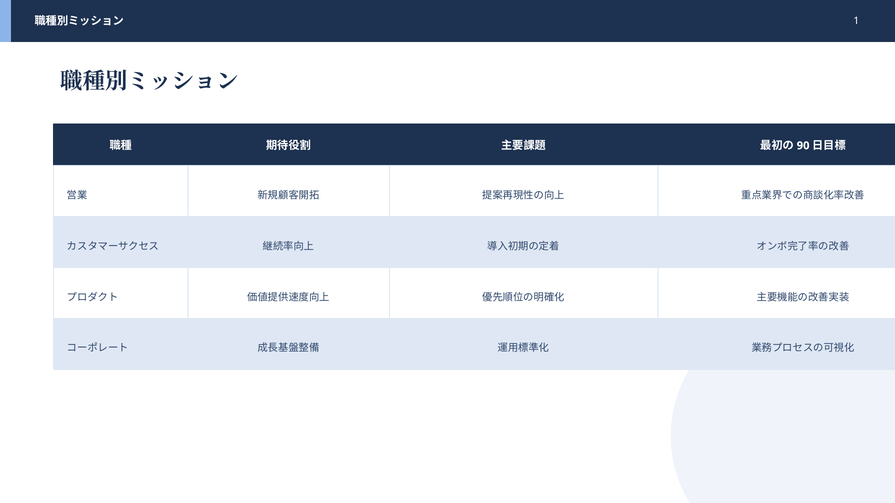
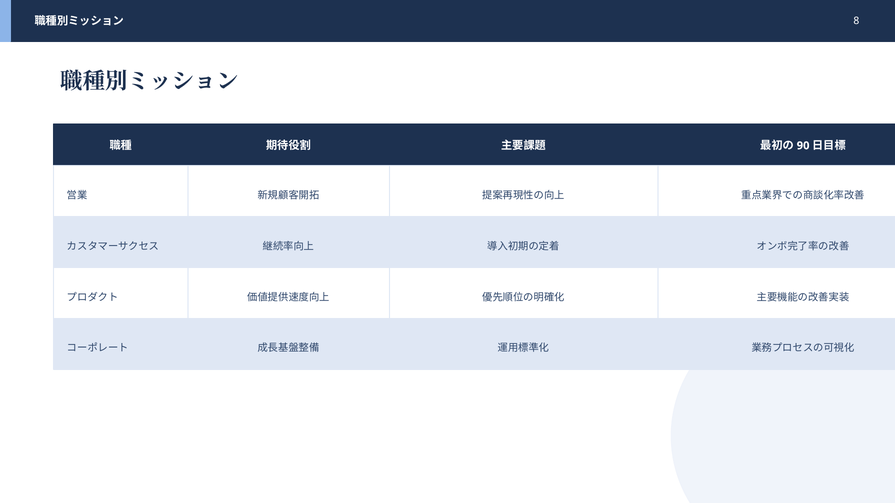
1: 1 -> 8 (856, 21)
